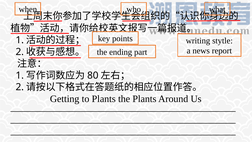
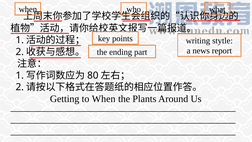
to Plants: Plants -> When (104, 99)
